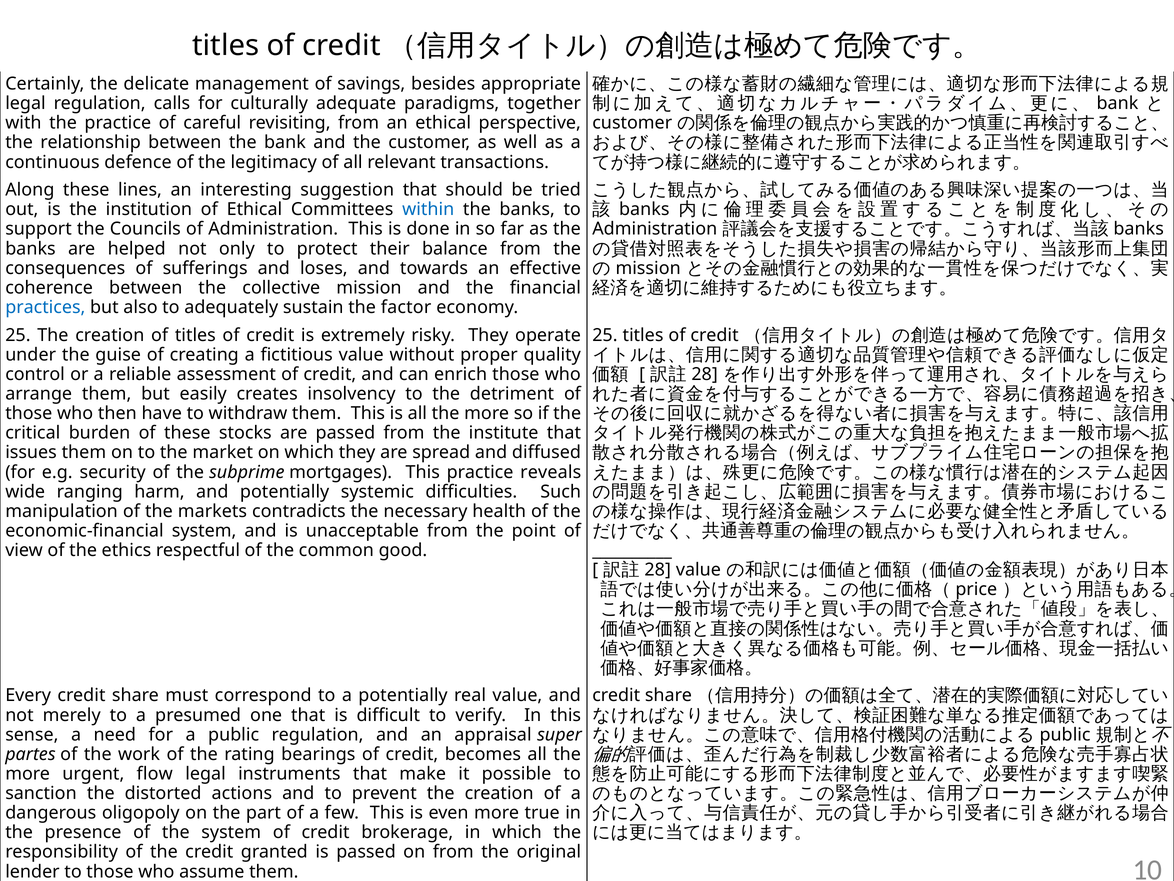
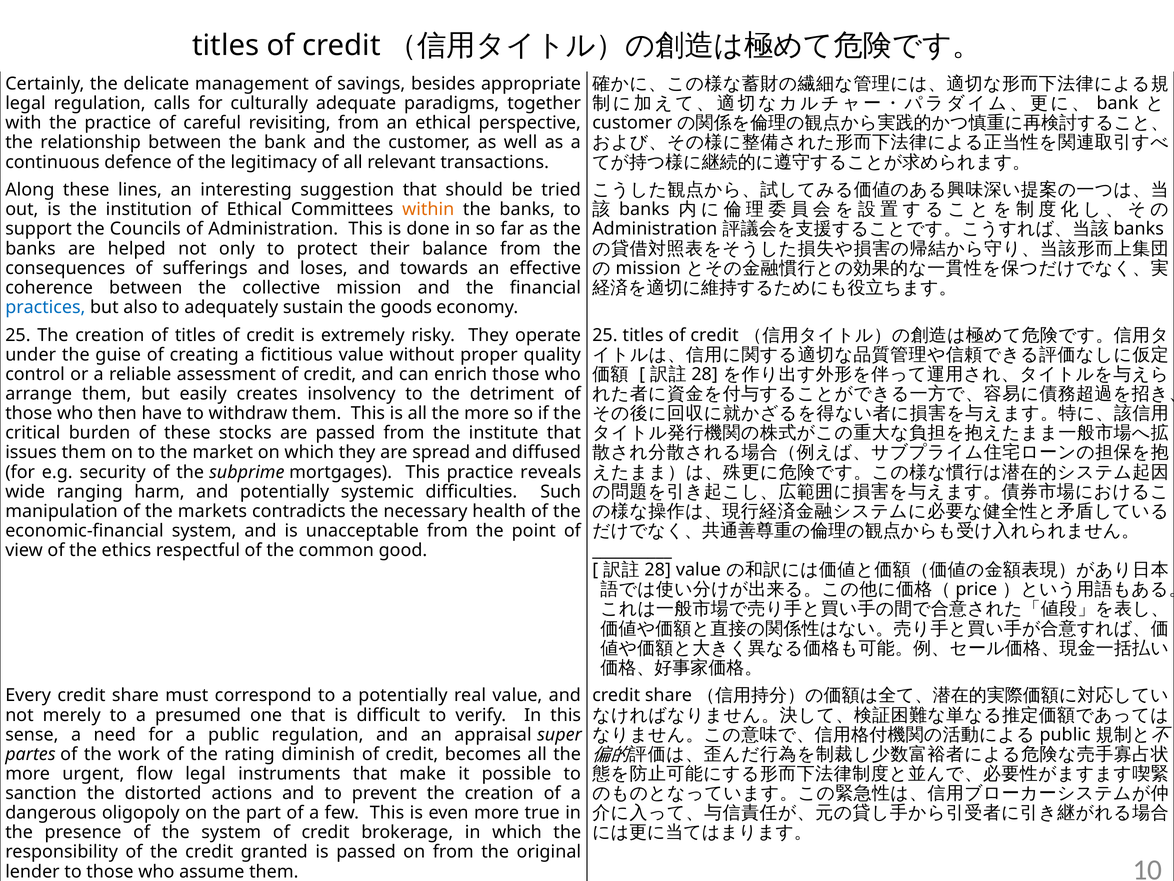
within colour: blue -> orange (428, 209)
factor: factor -> goods (406, 307)
bearings: bearings -> diminish (318, 754)
